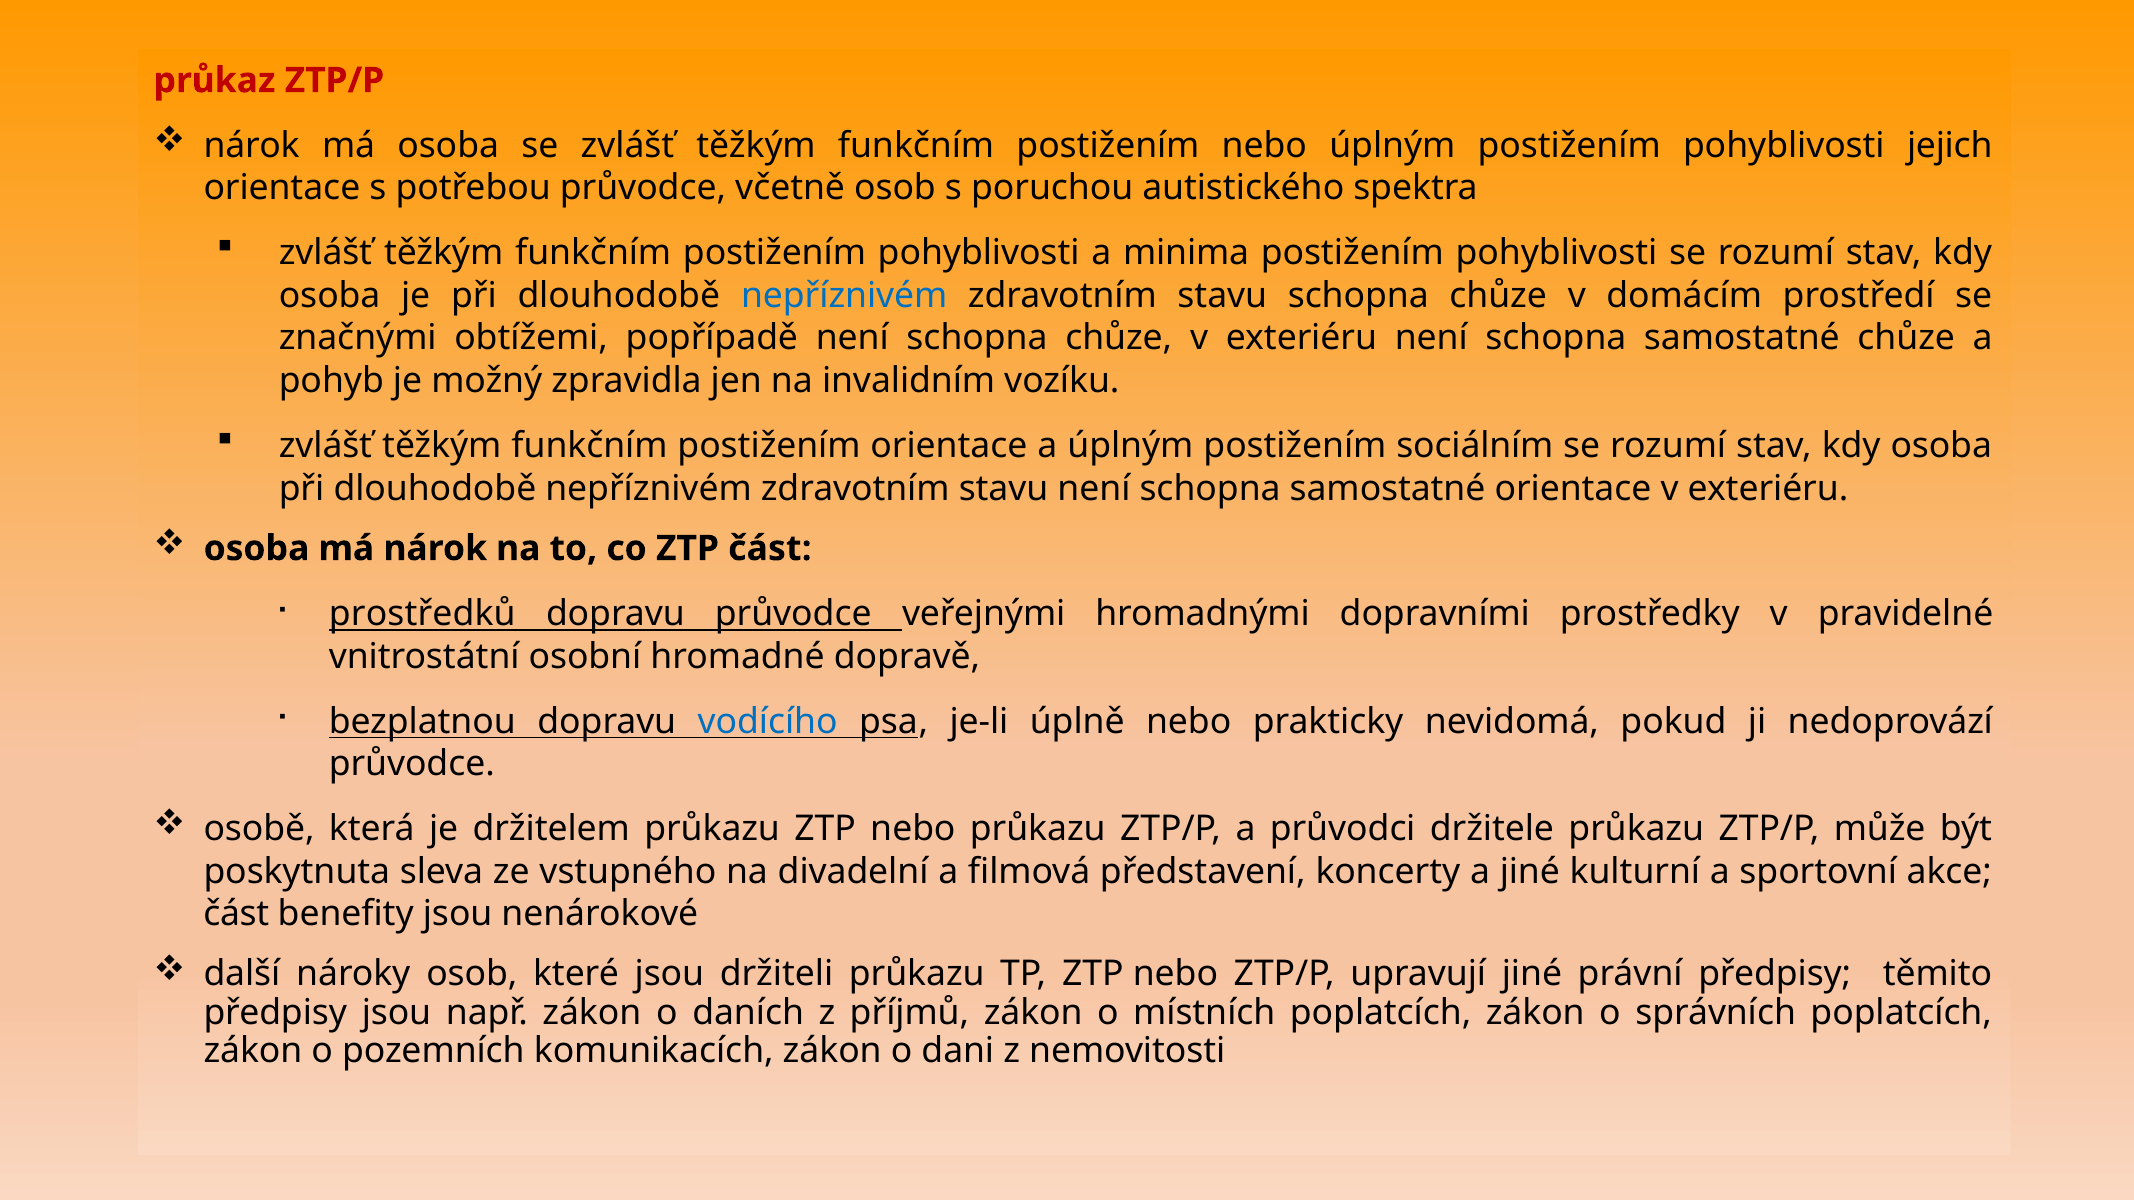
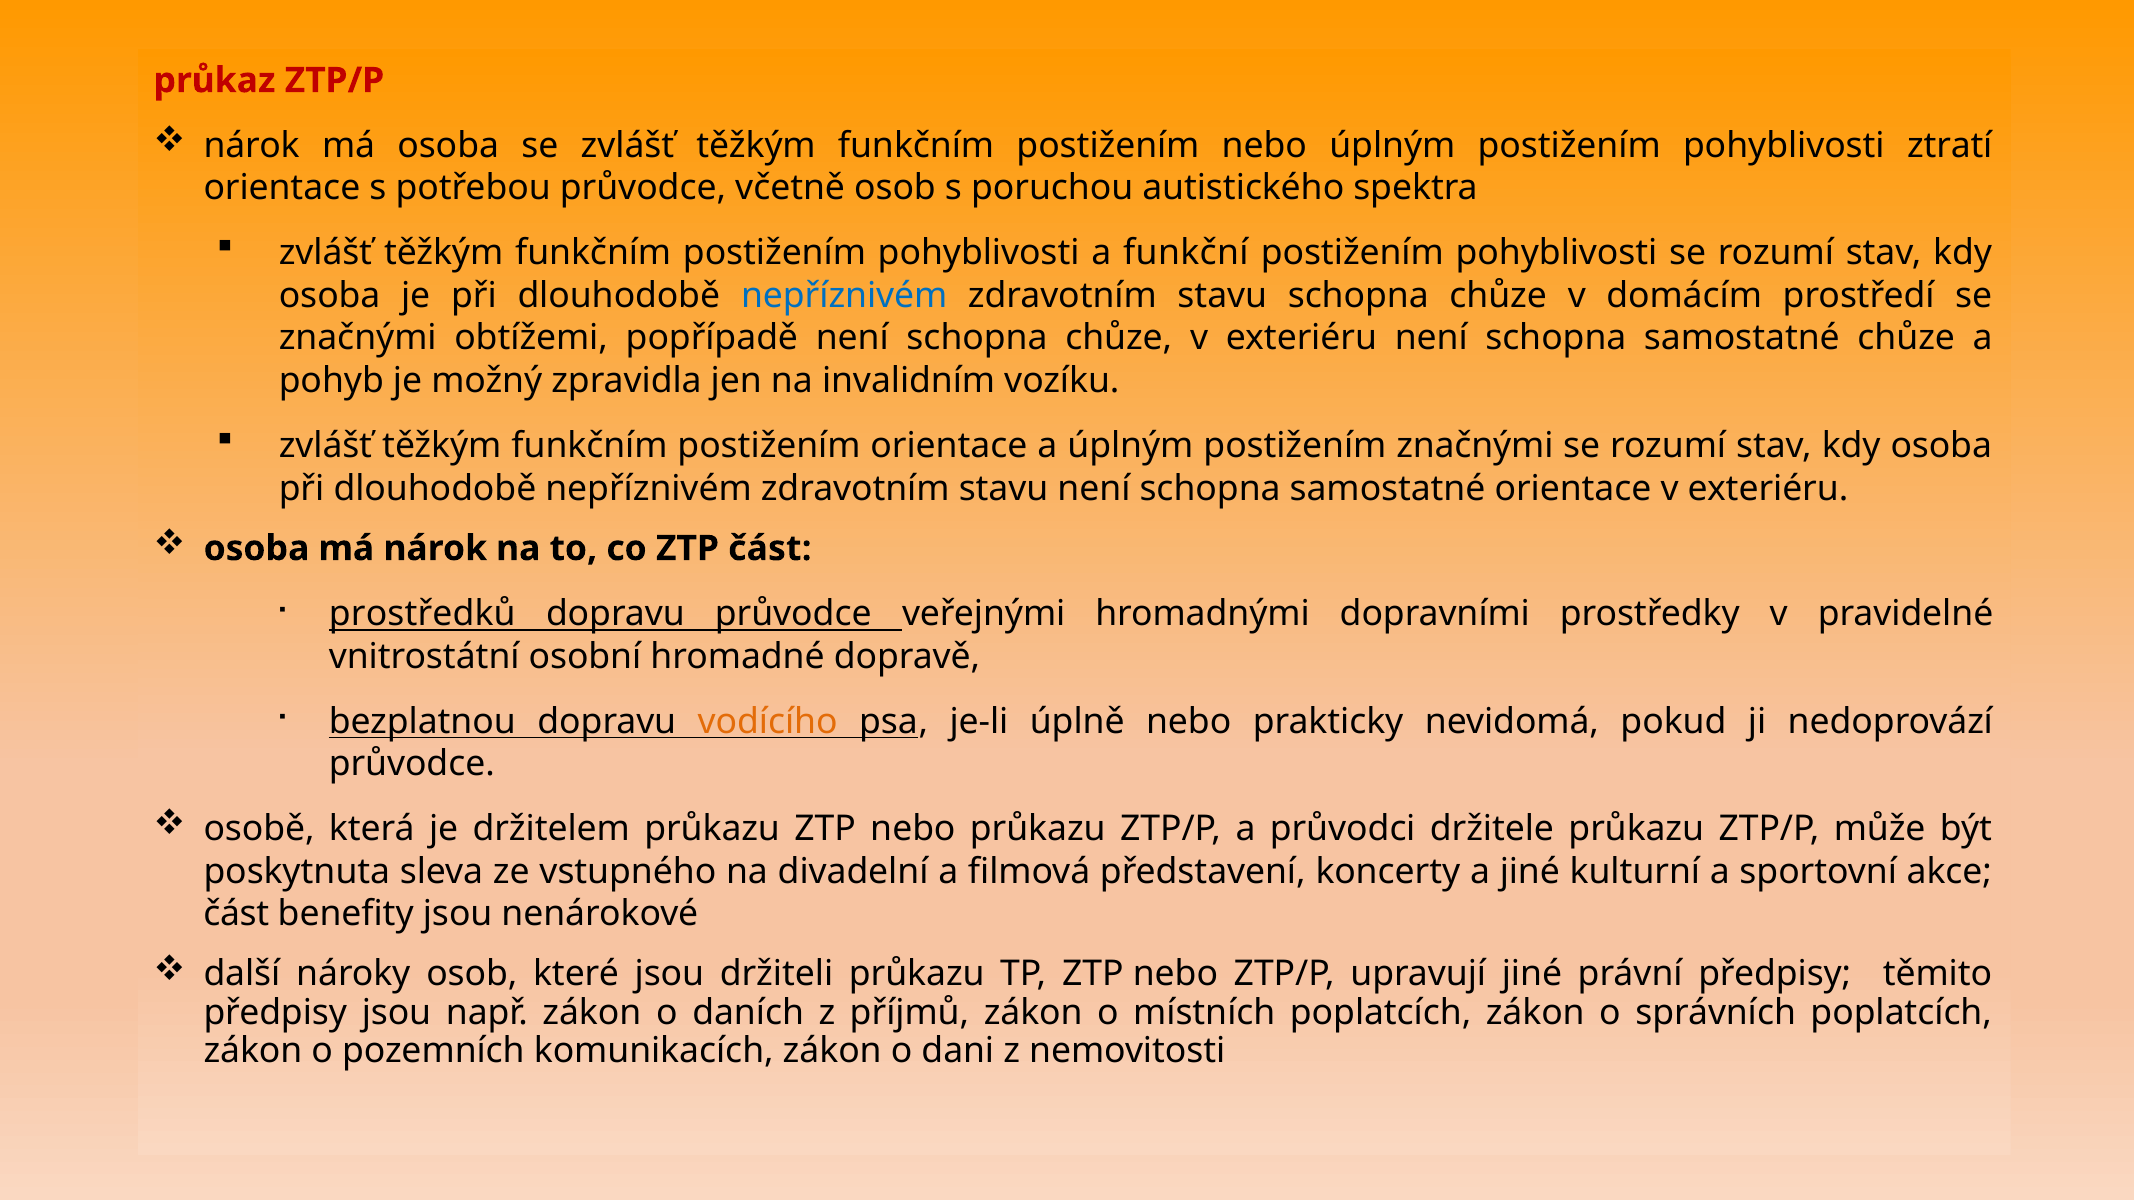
jejich: jejich -> ztratí (1950, 145)
minima: minima -> funkční (1186, 253)
postižením sociálním: sociálním -> značnými (1475, 446)
vodícího colour: blue -> orange (768, 722)
